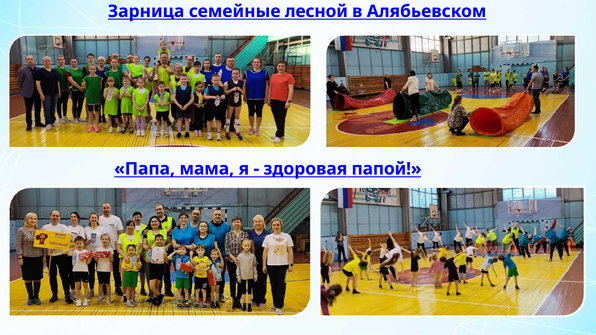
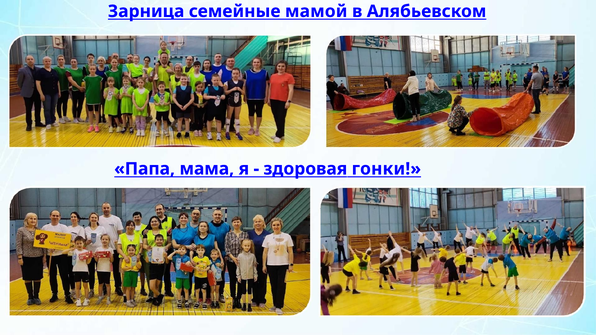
лесной: лесной -> мамой (316, 11)
папой: папой -> гонки (386, 169)
